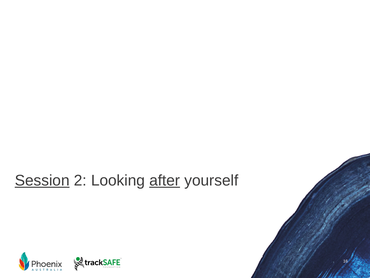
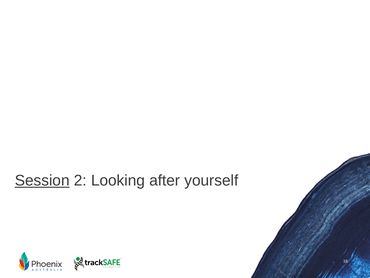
after underline: present -> none (165, 180)
